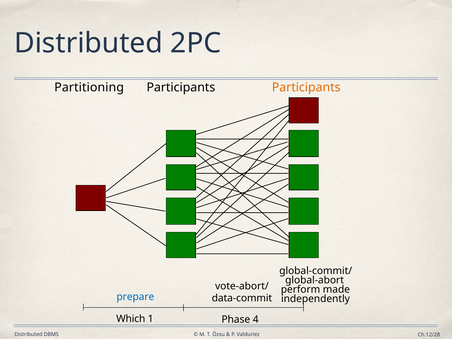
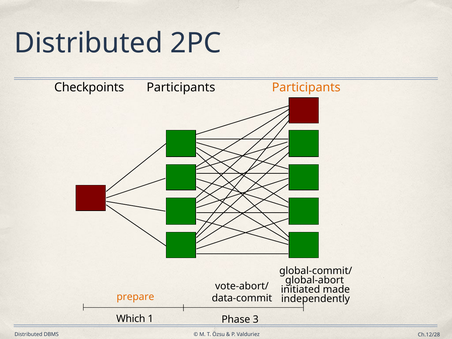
Partitioning: Partitioning -> Checkpoints (89, 87)
perform: perform -> initiated (300, 290)
prepare colour: blue -> orange (135, 297)
4: 4 -> 3 (256, 320)
